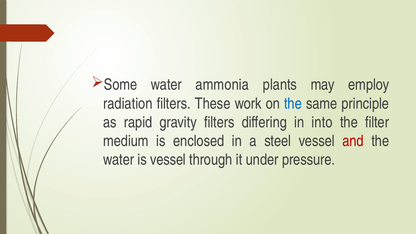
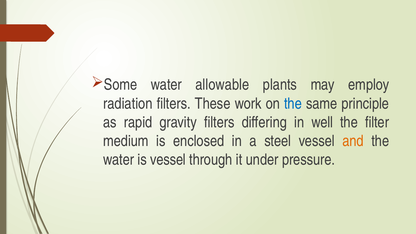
ammonia: ammonia -> allowable (222, 85)
into: into -> well (322, 122)
and colour: red -> orange (353, 141)
